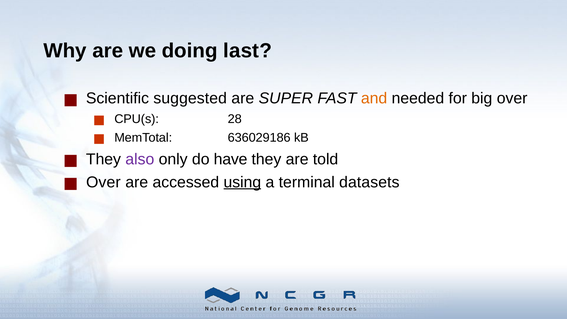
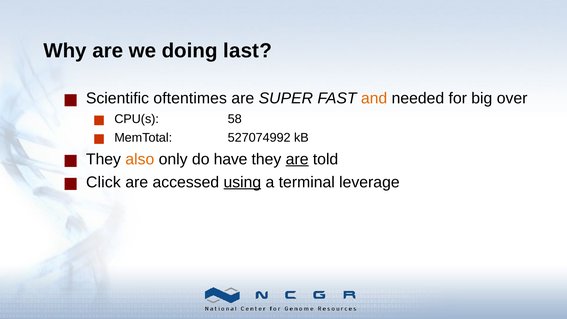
suggested: suggested -> oftentimes (190, 98)
28: 28 -> 58 (235, 119)
636029186: 636029186 -> 527074992 (259, 138)
also colour: purple -> orange (140, 159)
are underline: none -> present (297, 159)
Over: Over -> Click (103, 182)
datasets: datasets -> leverage (369, 182)
